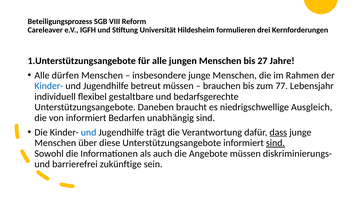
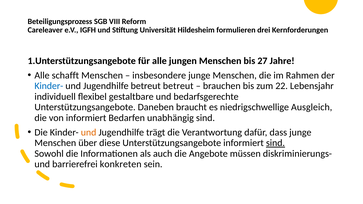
dürfen: dürfen -> schafft (65, 75)
betreut müssen: müssen -> betreut (178, 86)
77: 77 -> 22 (282, 86)
und colour: blue -> orange (89, 132)
dass underline: present -> none (278, 132)
zukünftige: zukünftige -> konkreten (121, 164)
